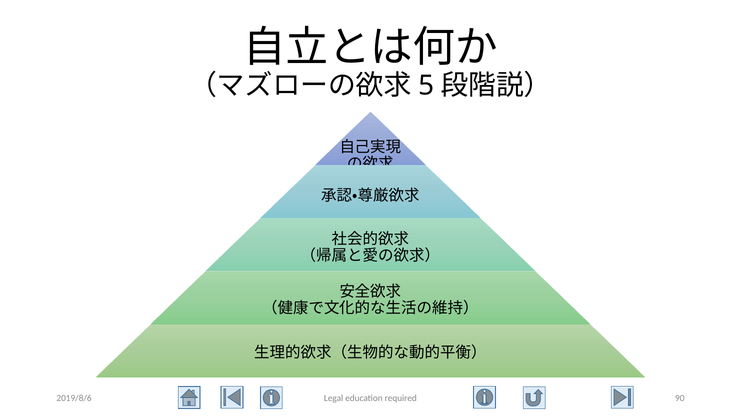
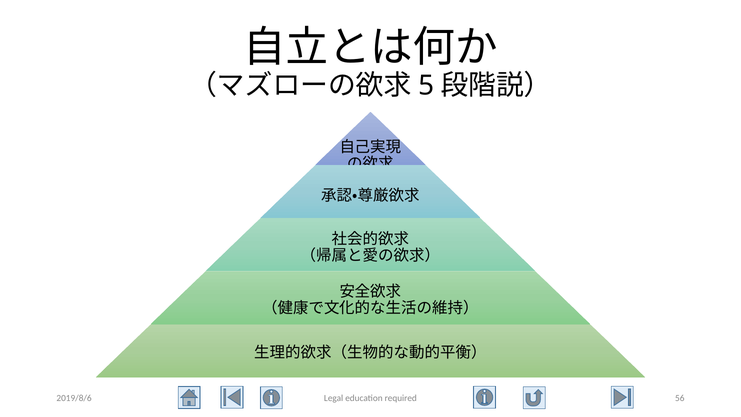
90: 90 -> 56 (680, 398)
